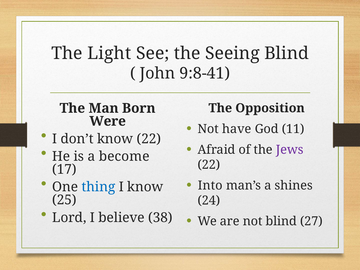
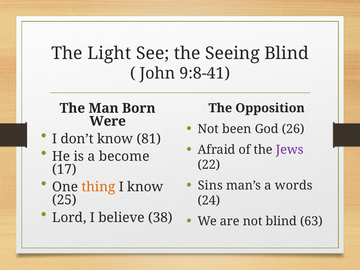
have: have -> been (237, 129)
11: 11 -> 26 (293, 129)
know 22: 22 -> 81 (149, 139)
thing colour: blue -> orange (98, 187)
Into: Into -> Sins (210, 186)
shines: shines -> words (294, 186)
27: 27 -> 63 (311, 221)
